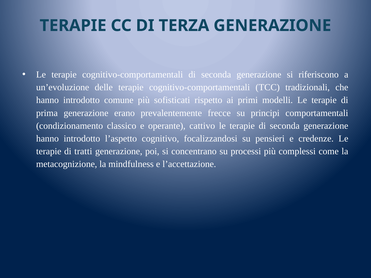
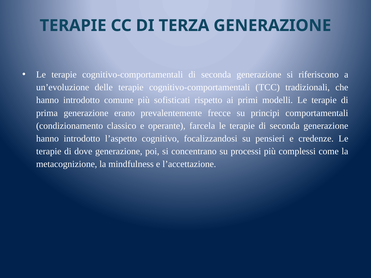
cattivo: cattivo -> farcela (202, 126)
tratti: tratti -> dove (83, 151)
